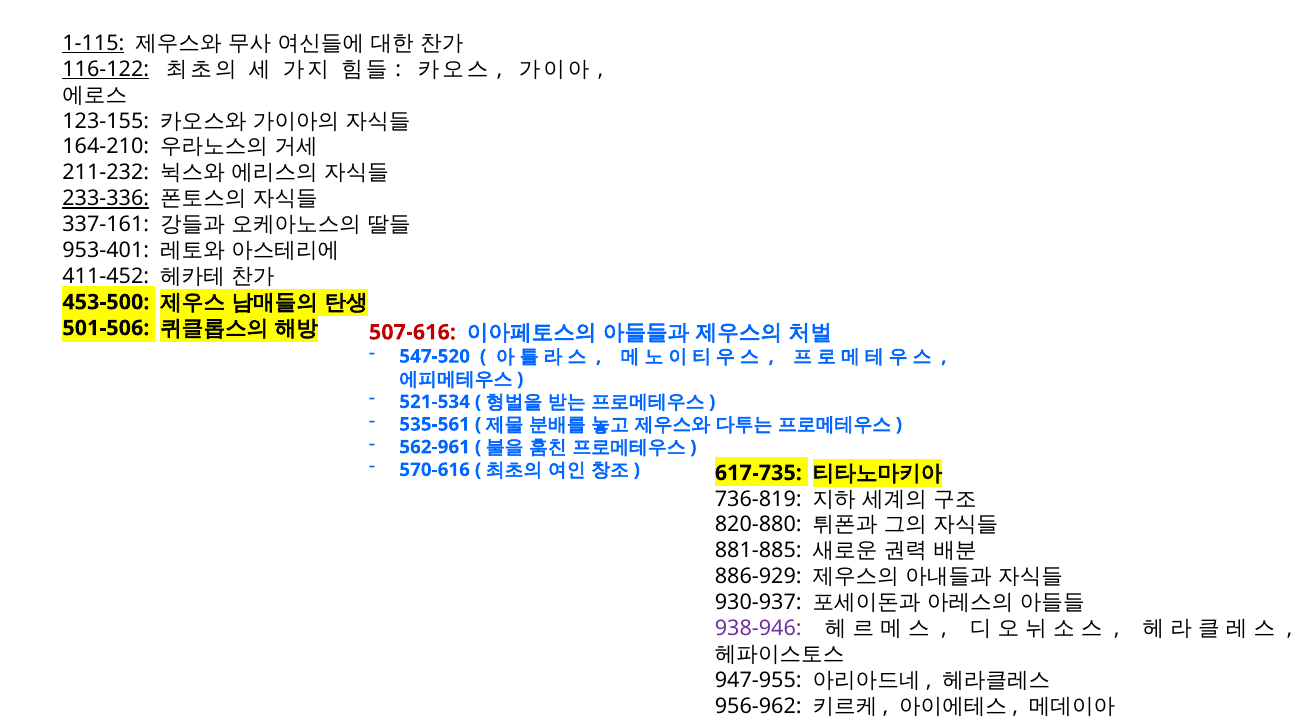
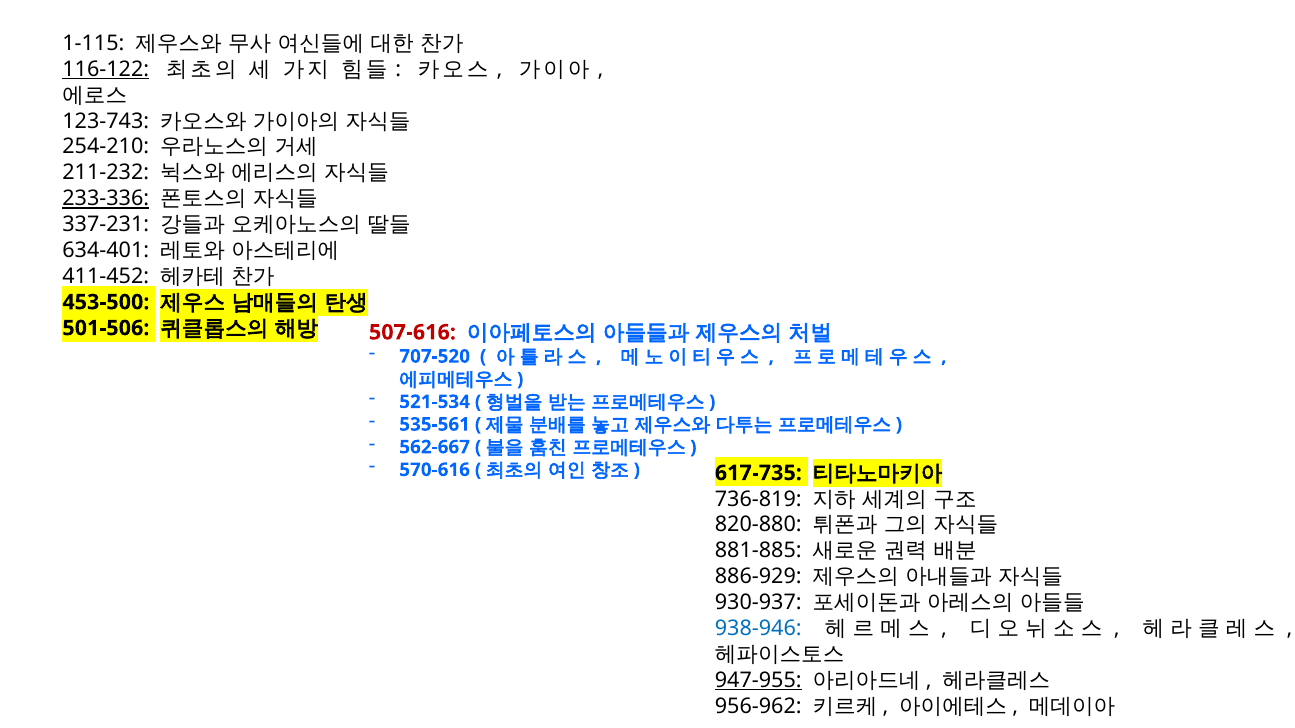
1-115 underline: present -> none (93, 43)
123-155: 123-155 -> 123-743 (106, 121)
164-210: 164-210 -> 254-210 (106, 147)
337-161: 337-161 -> 337-231 (106, 225)
953-401: 953-401 -> 634-401 (106, 251)
547-520: 547-520 -> 707-520 (435, 357)
562-961: 562-961 -> 562-667 (435, 447)
938-946 colour: purple -> blue (758, 629)
947-955 underline: none -> present (758, 681)
